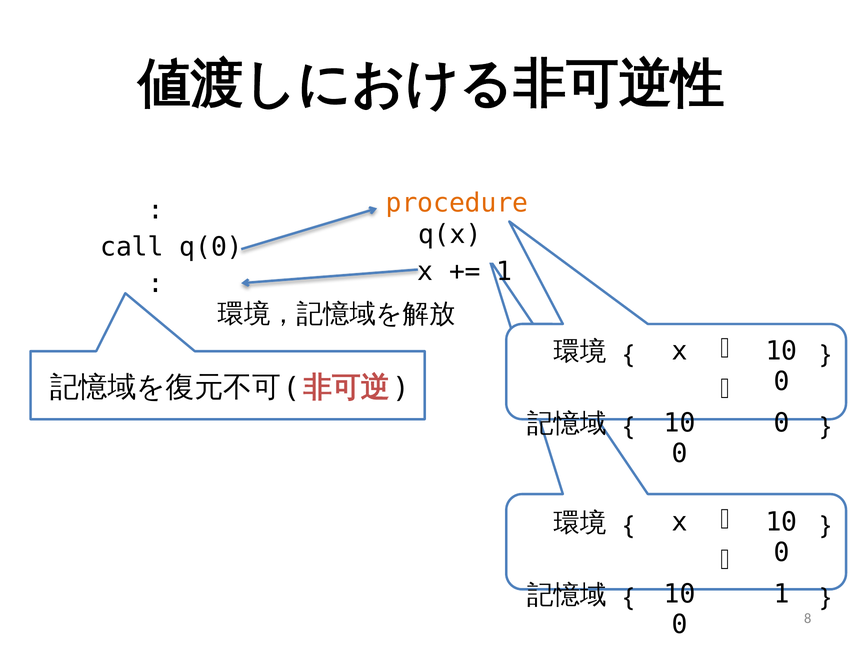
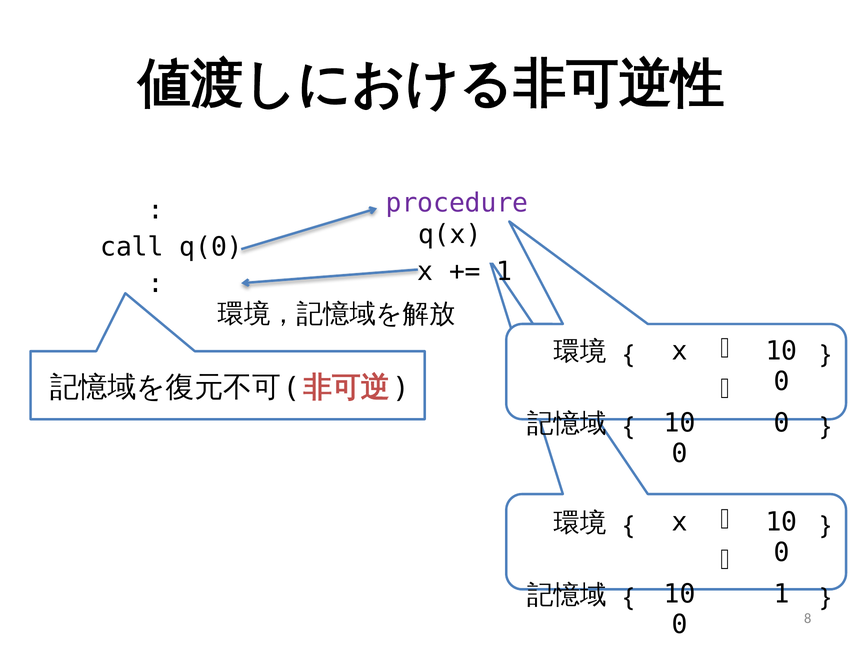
procedure colour: orange -> purple (457, 203)
